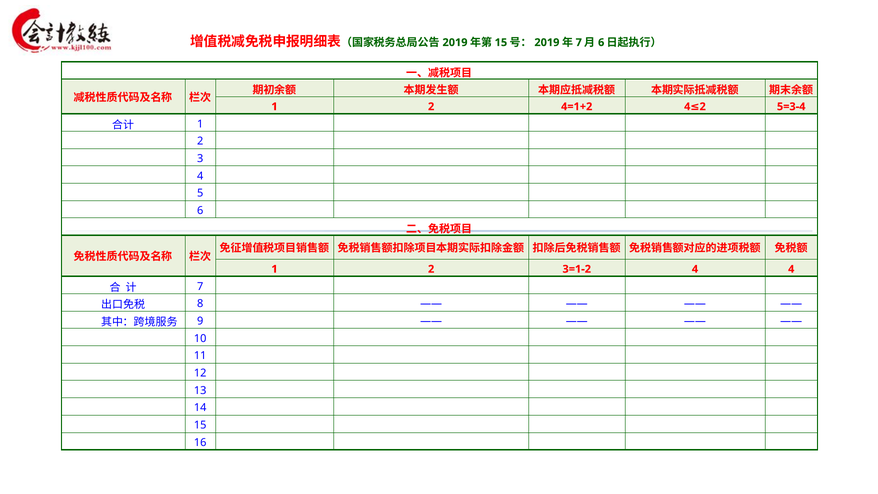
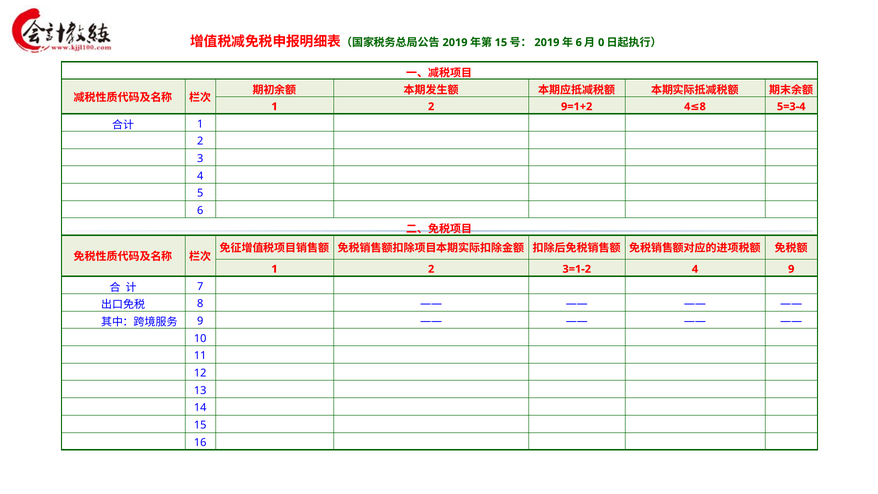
7: 7 -> 6 (579, 42)
6: 6 -> 0 (601, 42)
4=1+2: 4=1+2 -> 9=1+2 (577, 107)
4 2: 2 -> 8 (703, 107)
4 4: 4 -> 9 (791, 269)
